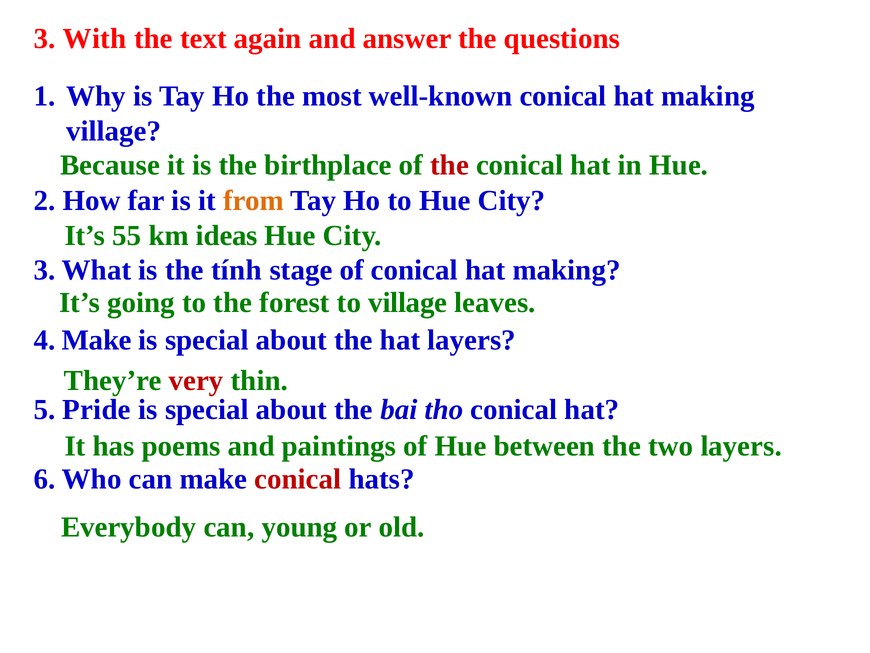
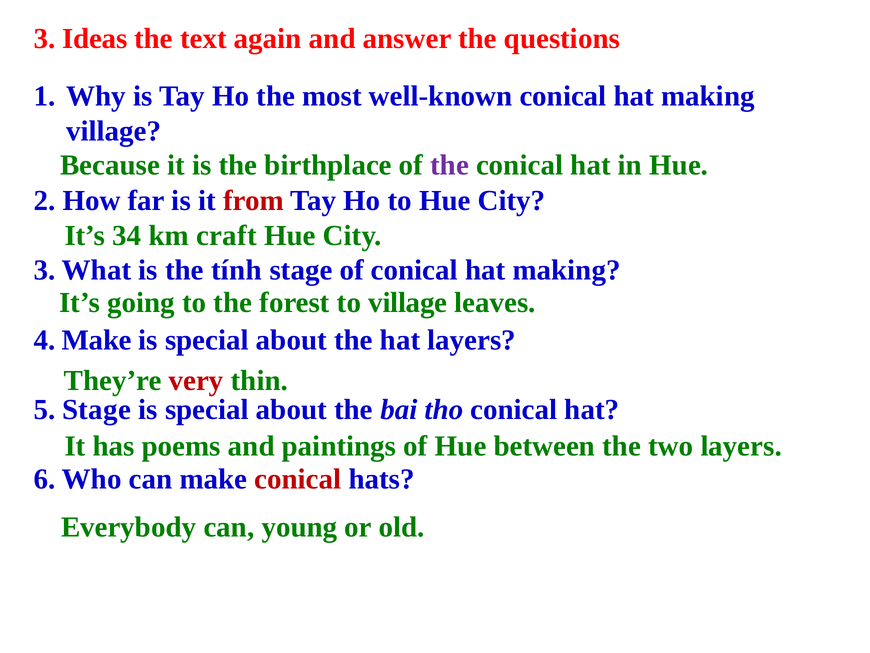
With: With -> Ideas (95, 39)
the colour: red -> purple (450, 165)
from colour: orange -> red (253, 201)
55: 55 -> 34 (127, 235)
ideas: ideas -> craft (226, 235)
5 Pride: Pride -> Stage (96, 409)
